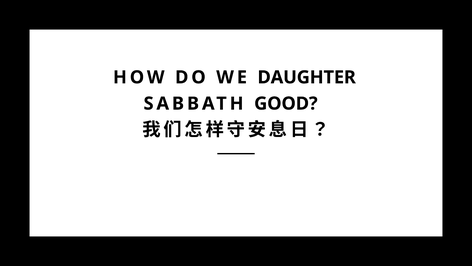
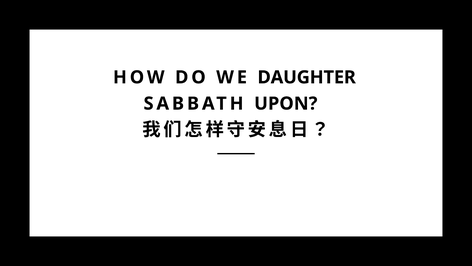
GOOD: GOOD -> UPON (286, 103)
